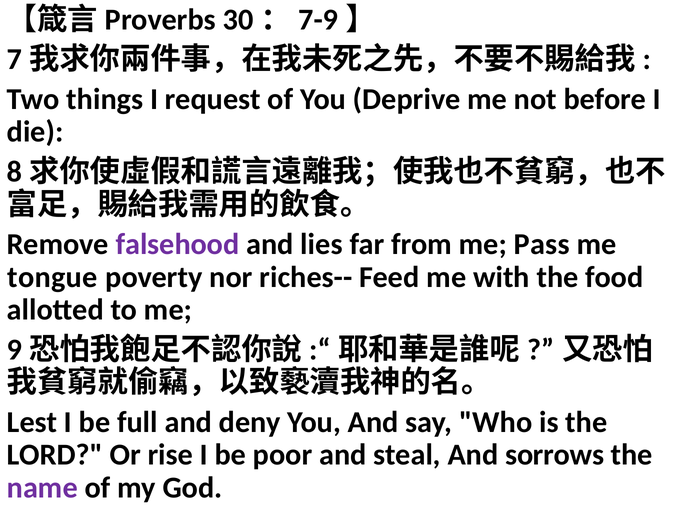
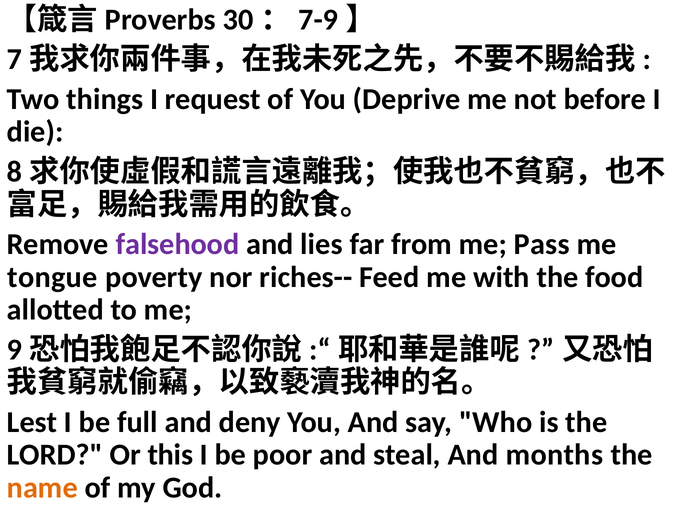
rise: rise -> this (170, 455)
sorrows: sorrows -> months (554, 455)
name colour: purple -> orange (42, 487)
